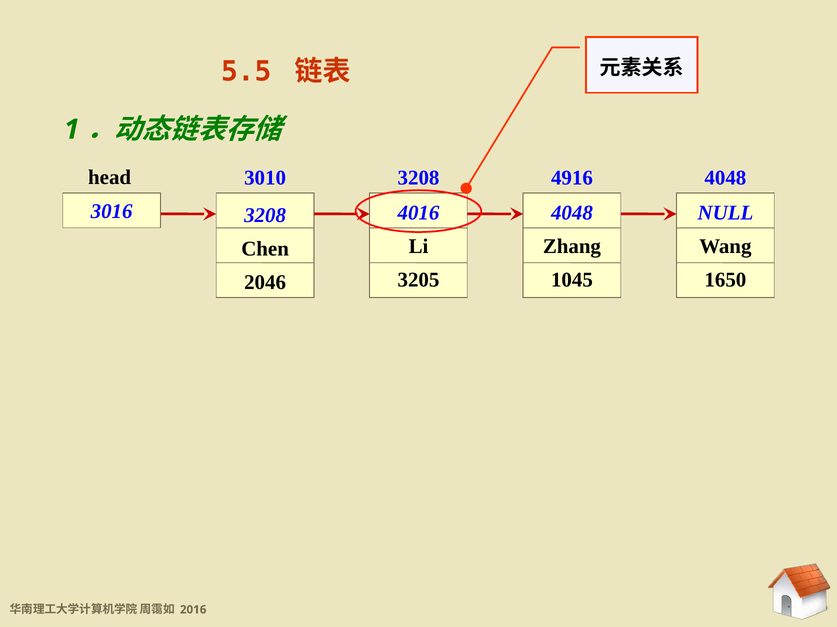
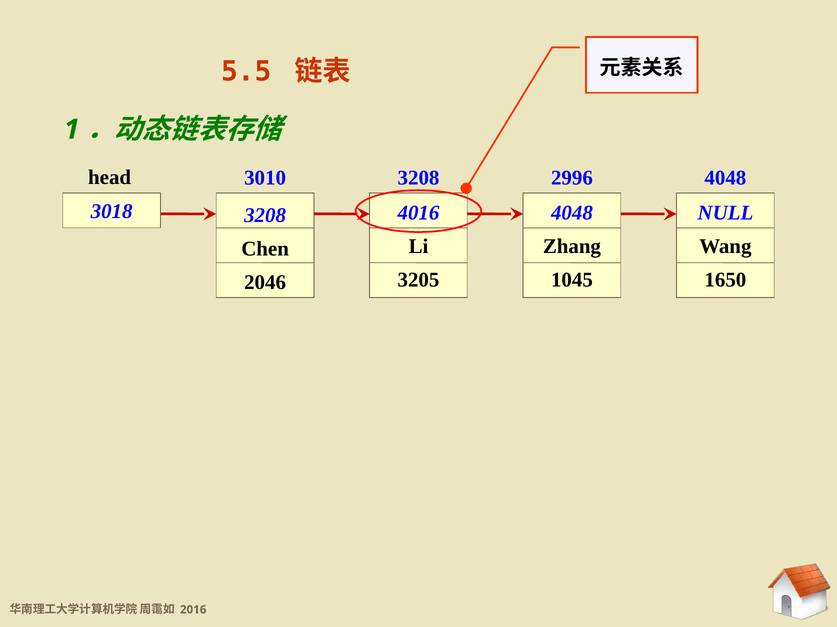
4916: 4916 -> 2996 (572, 178)
3016: 3016 -> 3018 (112, 212)
